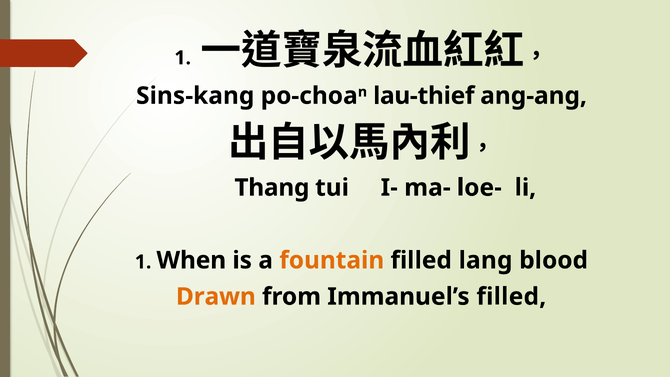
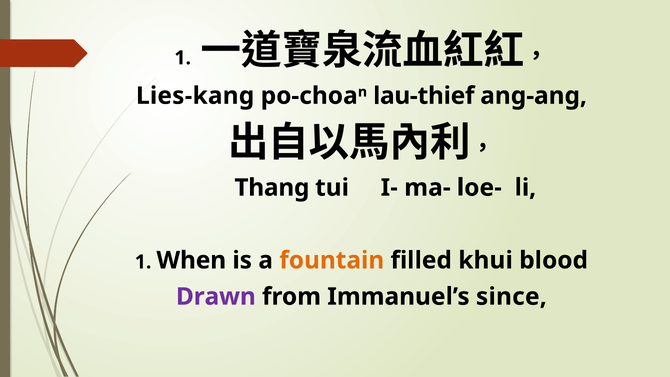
Sins-kang: Sins-kang -> Lies-kang (195, 96)
lang: lang -> khui (486, 260)
Drawn colour: orange -> purple (216, 297)
Immanuel’s filled: filled -> since (511, 297)
